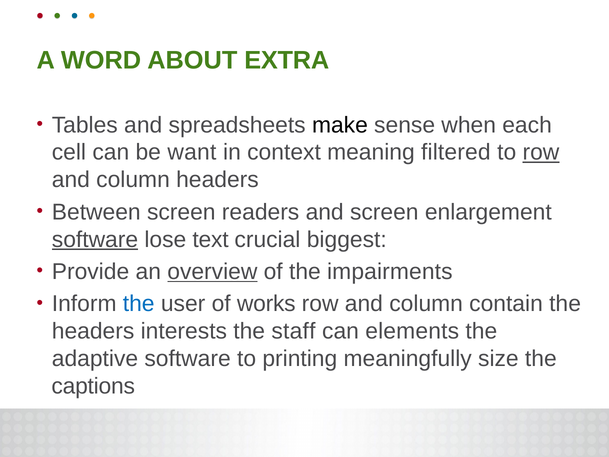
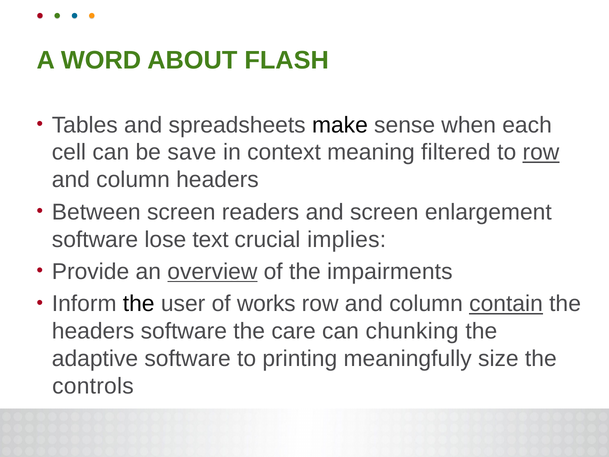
EXTRA: EXTRA -> FLASH (287, 60)
want: want -> save (192, 152)
software underline: present -> none (95, 239)
biggest: biggest -> implies (347, 239)
the colour: blue -> black (139, 304)
contain underline: none -> present (506, 304)
headers interests: interests -> software (184, 331)
staff: staff -> care (294, 331)
elements: elements -> chunking (412, 331)
captions: captions -> controls (93, 386)
